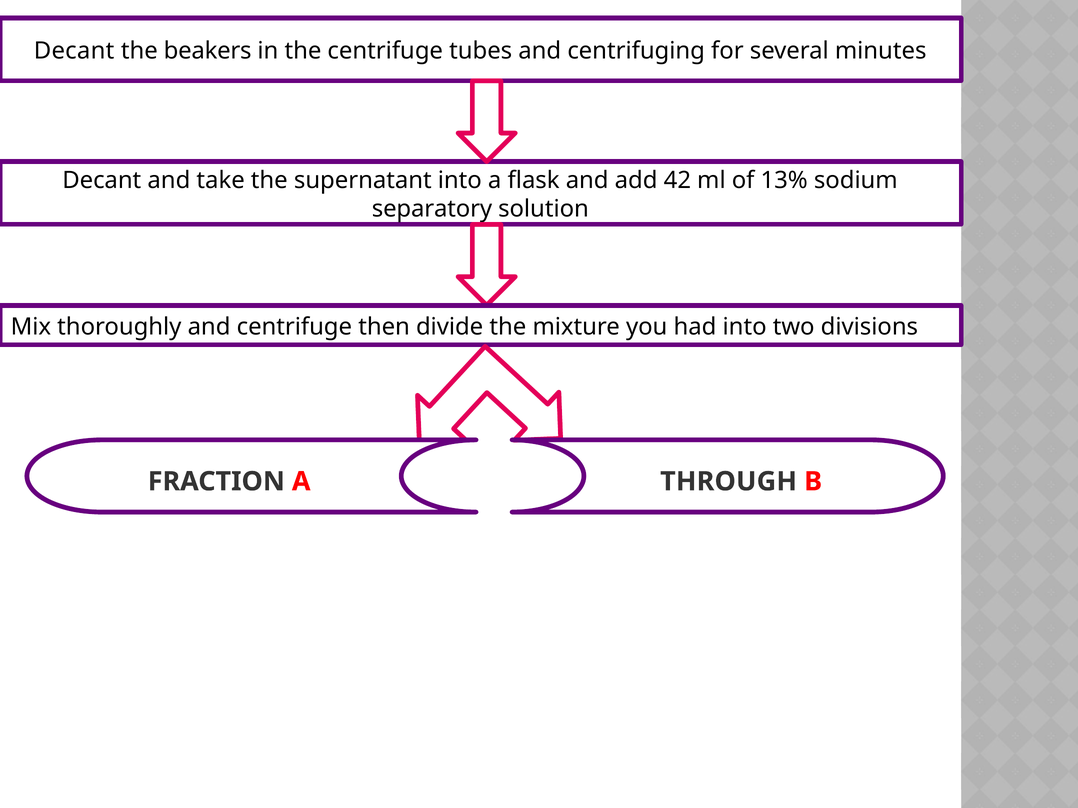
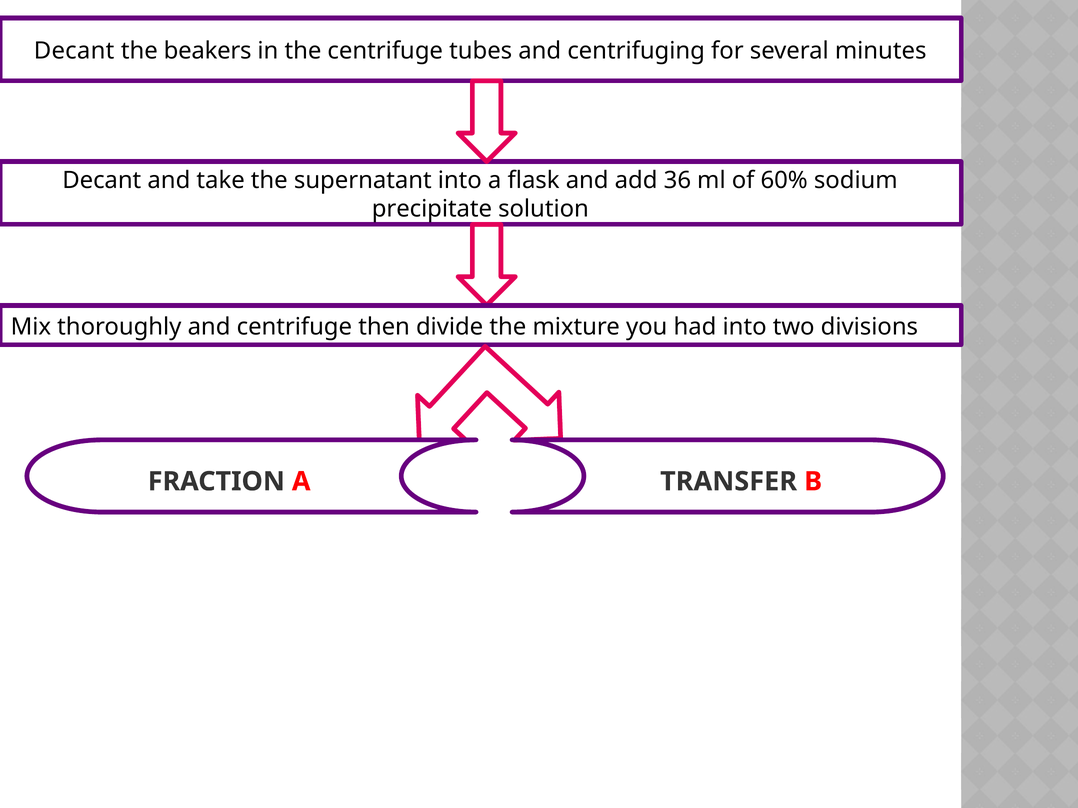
42: 42 -> 36 (677, 180)
13%: 13% -> 60% (784, 180)
separatory: separatory -> precipitate (432, 209)
THROUGH: THROUGH -> TRANSFER (729, 482)
